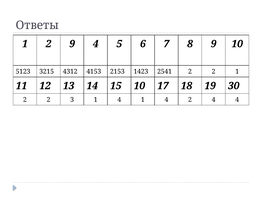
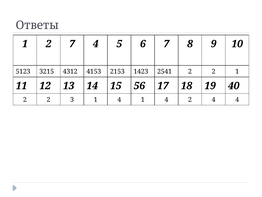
2 9: 9 -> 7 (72, 44)
15 10: 10 -> 56 (139, 86)
30: 30 -> 40 (234, 86)
